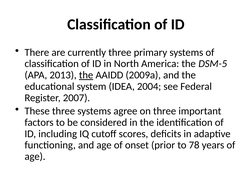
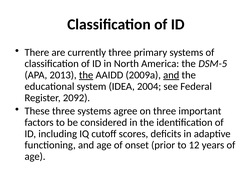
and underline: none -> present (171, 75)
2007: 2007 -> 2092 (76, 98)
78: 78 -> 12 (194, 145)
